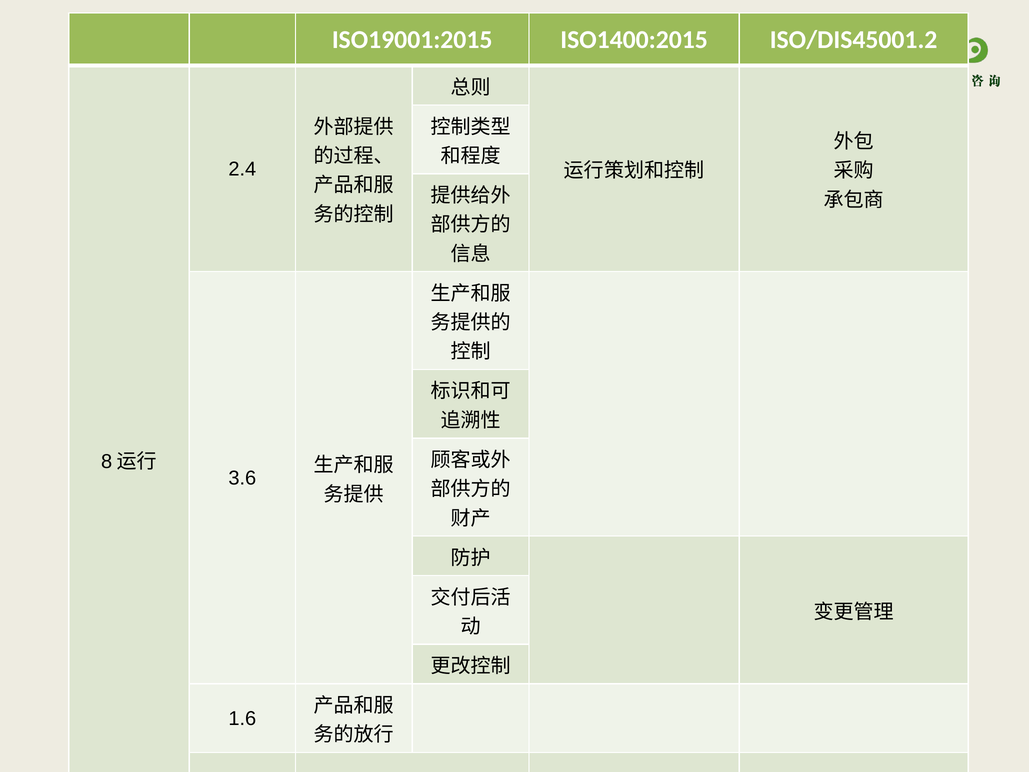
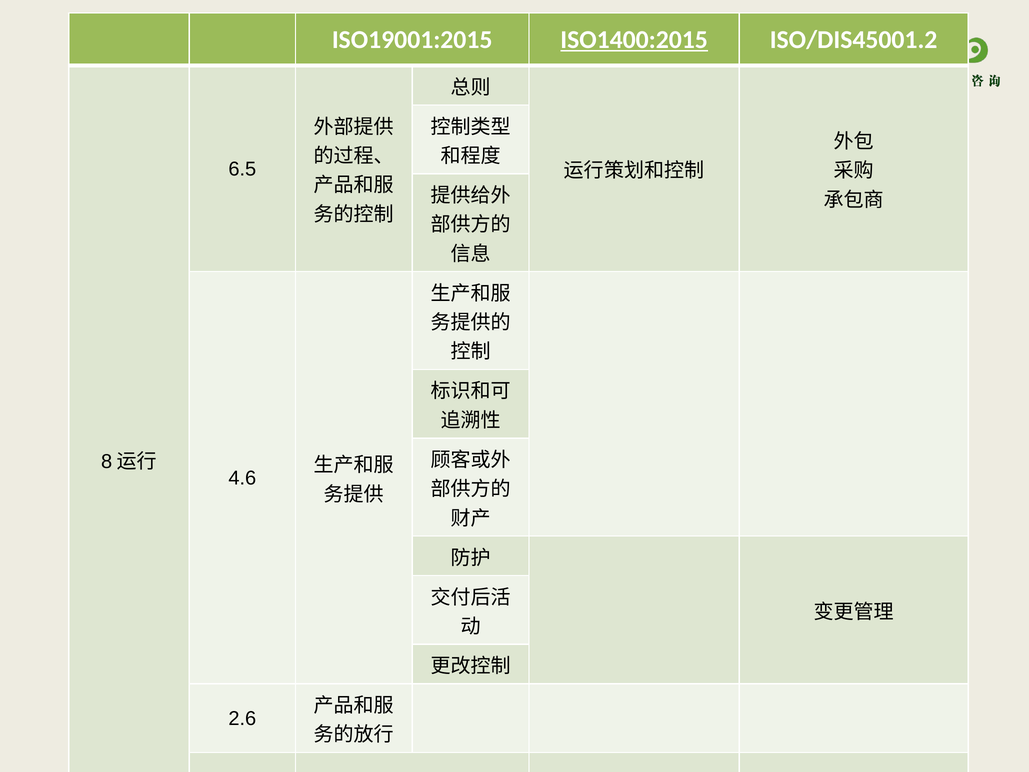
ISO1400:2015 underline: none -> present (634, 40)
2.4: 2.4 -> 6.5 (242, 169)
3.6: 3.6 -> 4.6 (242, 478)
1.6: 1.6 -> 2.6 (242, 718)
